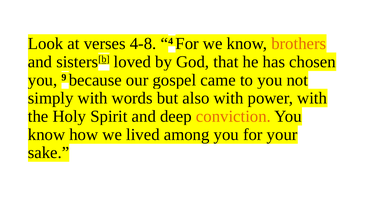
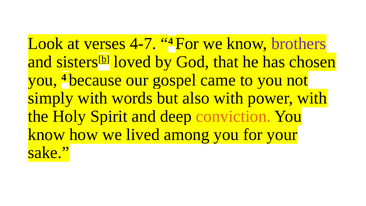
4-8: 4-8 -> 4-7 (143, 44)
brothers colour: orange -> purple (299, 44)
you 9: 9 -> 4 (64, 77)
